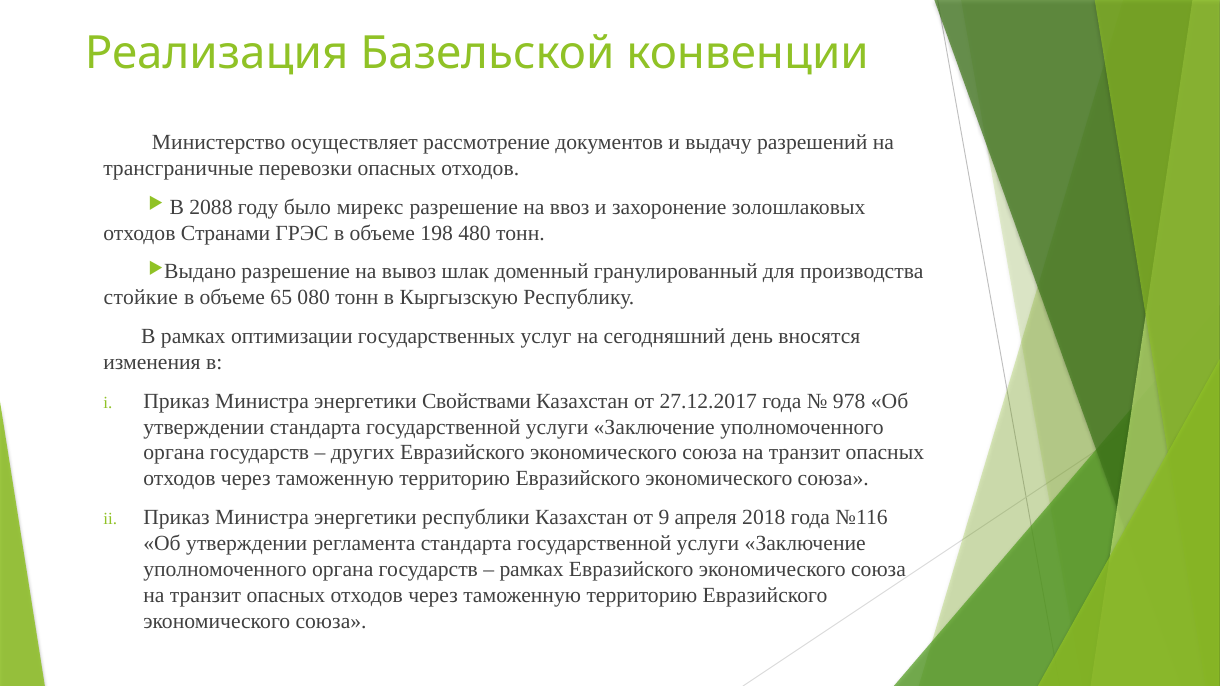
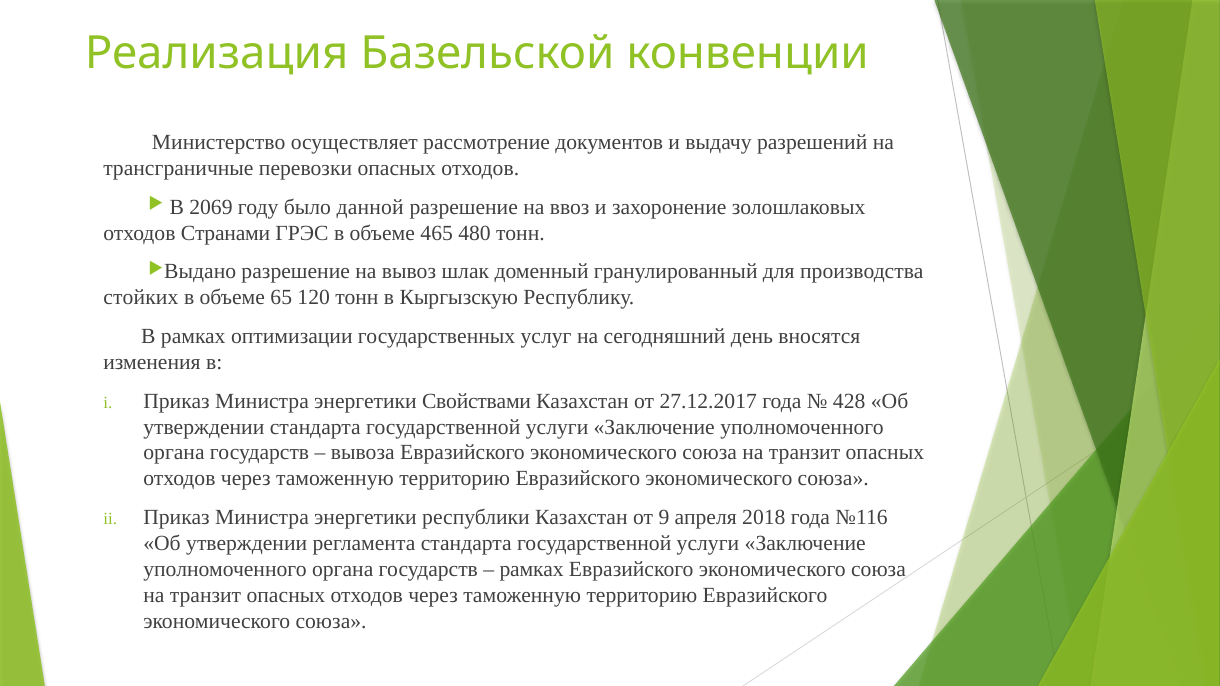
2088: 2088 -> 2069 (211, 207)
мирекс: мирекс -> данной (370, 207)
198: 198 -> 465 (437, 233)
стойкие: стойкие -> стойких (141, 298)
080: 080 -> 120 (314, 298)
978: 978 -> 428 (849, 401)
других: других -> вывоза (363, 453)
